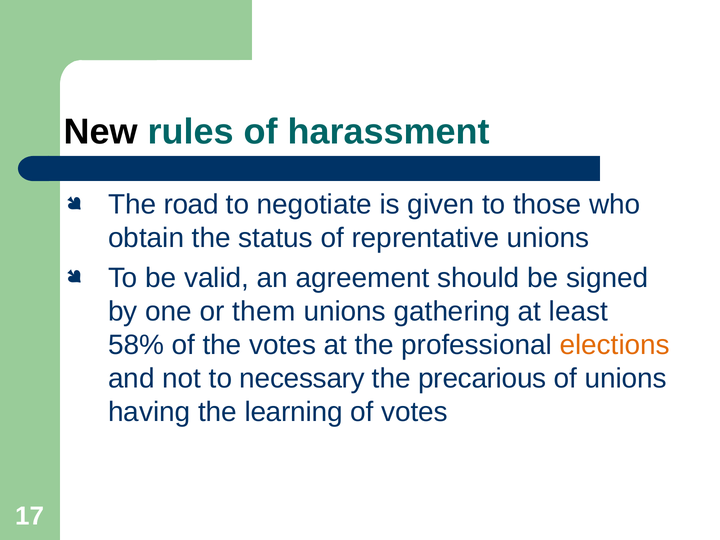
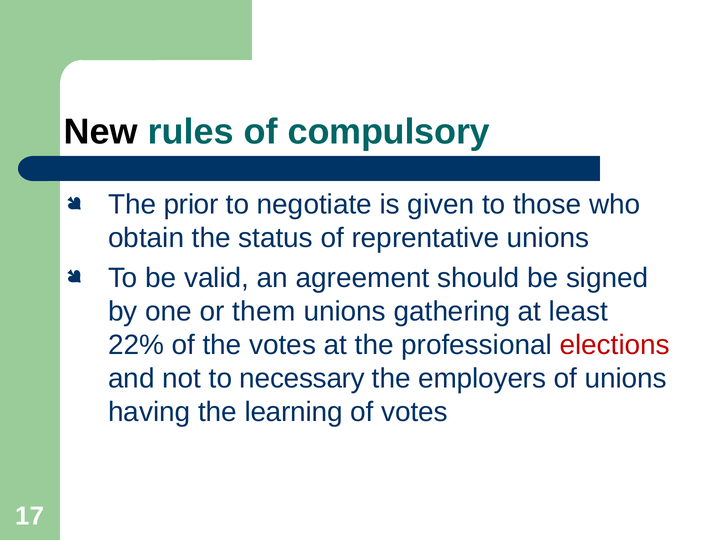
harassment: harassment -> compulsory (389, 132)
road: road -> prior (191, 205)
58%: 58% -> 22% (136, 345)
elections colour: orange -> red (615, 345)
precarious: precarious -> employers (482, 378)
